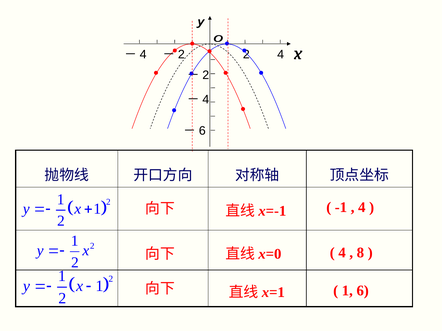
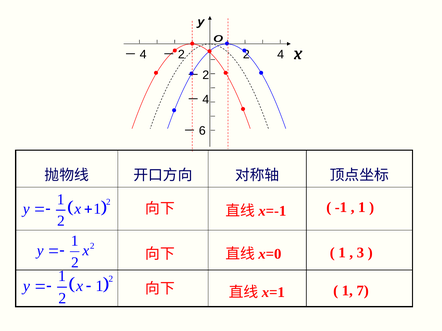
4: 4 -> 1 (362, 208)
4: 4 -> 1 (342, 253)
8: 8 -> 3 (360, 253)
6: 6 -> 7 (363, 291)
